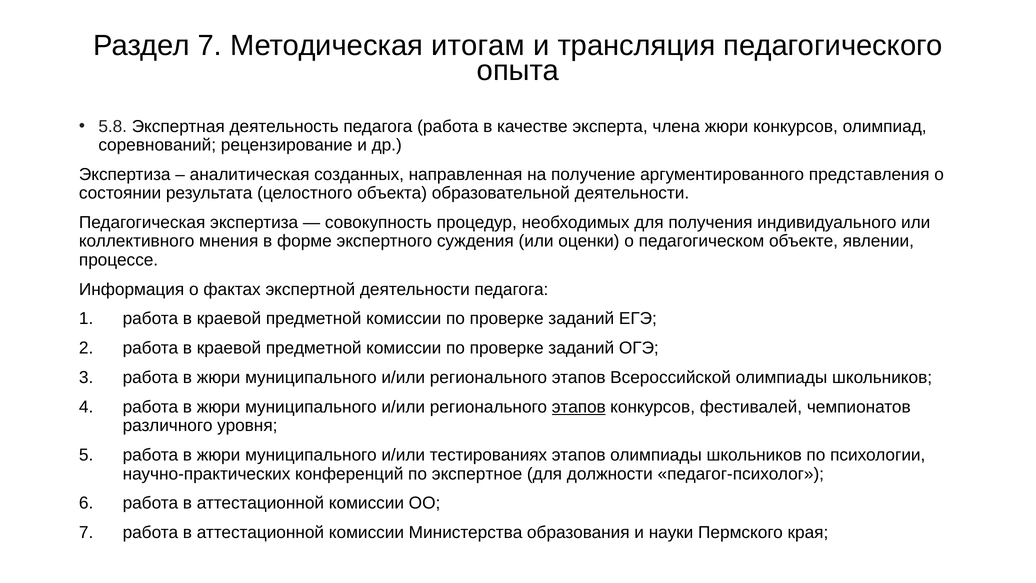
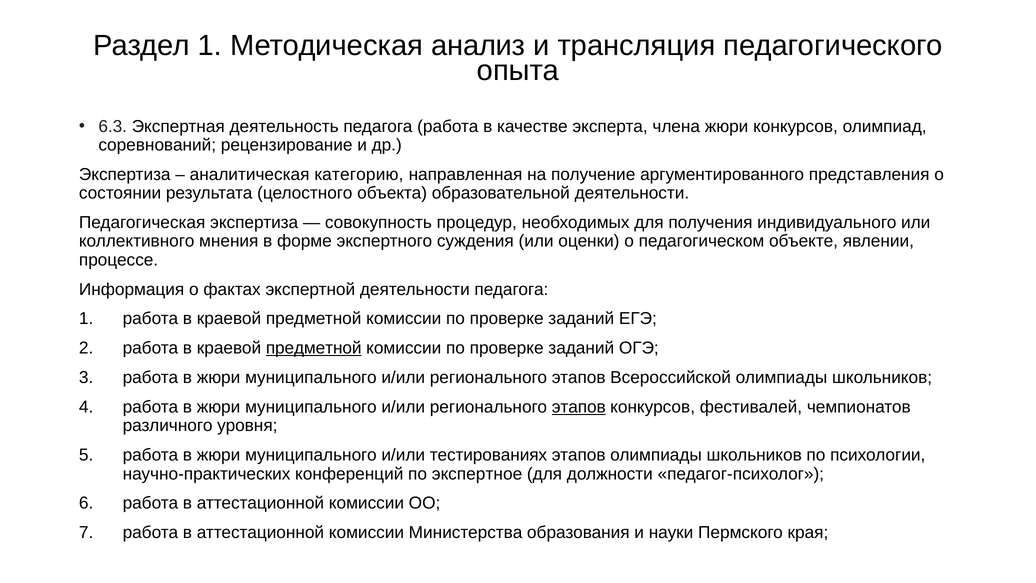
Раздел 7: 7 -> 1 (210, 46)
итогам: итогам -> анализ (478, 46)
5.8: 5.8 -> 6.3 (113, 126)
созданных: созданных -> категорию (359, 174)
предметной underline: none -> present (314, 348)
